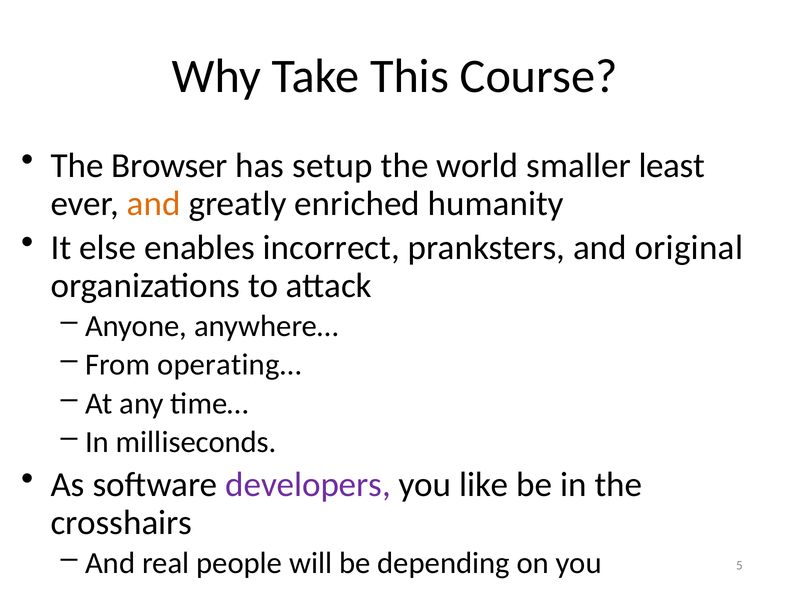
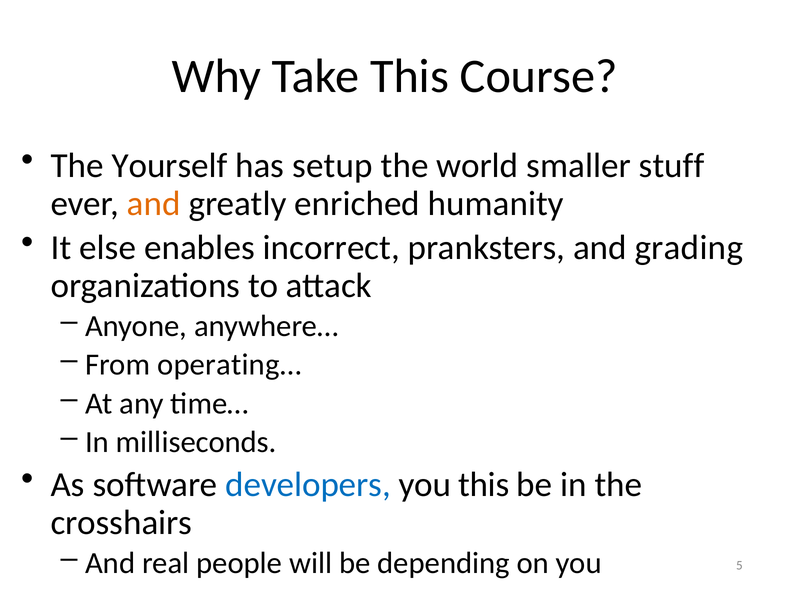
Browser: Browser -> Yourself (169, 166)
least: least -> stuff (672, 166)
original: original -> grading (689, 248)
developers colour: purple -> blue (308, 485)
you like: like -> this (484, 485)
